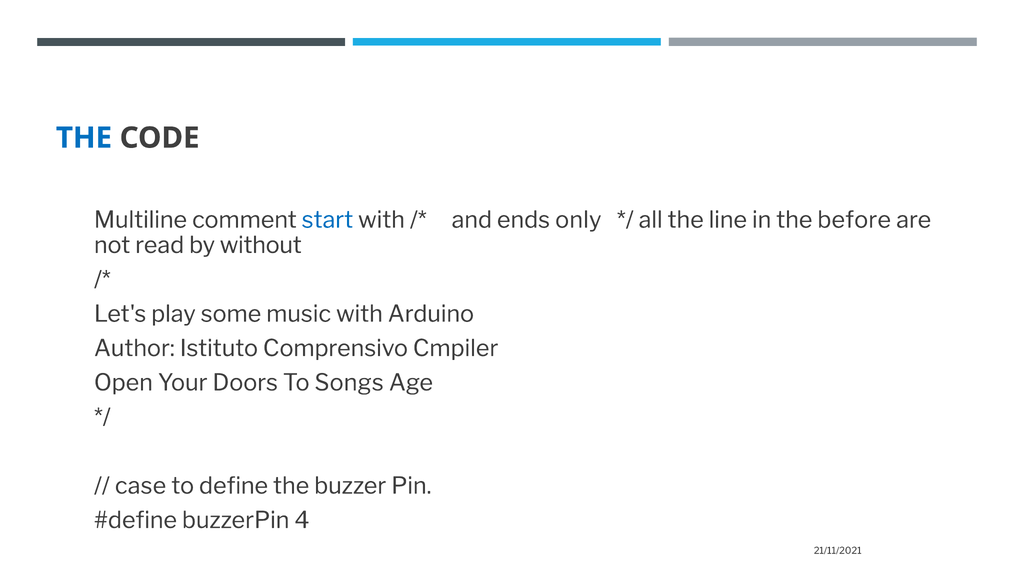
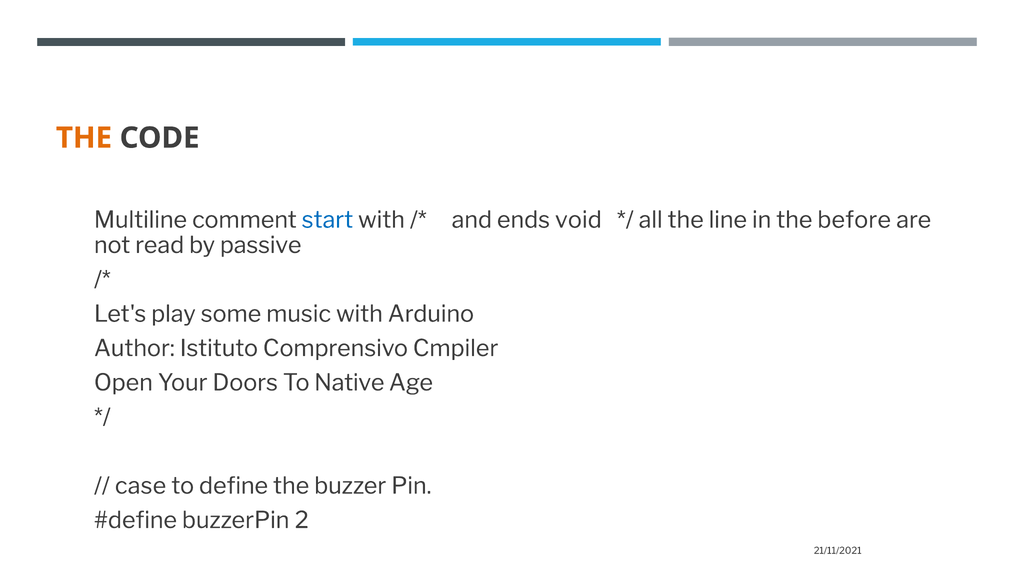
THE colour: blue -> orange (84, 138)
only: only -> void (578, 220)
without: without -> passive (261, 245)
Songs: Songs -> Native (349, 382)
4: 4 -> 2 (302, 520)
